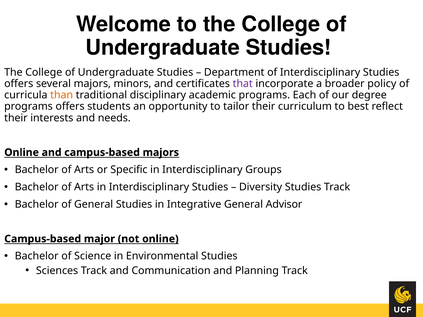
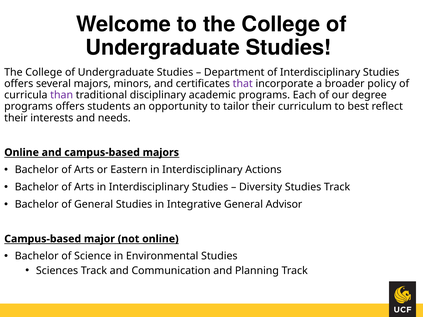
than colour: orange -> purple (62, 95)
Specific: Specific -> Eastern (129, 170)
Groups: Groups -> Actions (263, 170)
